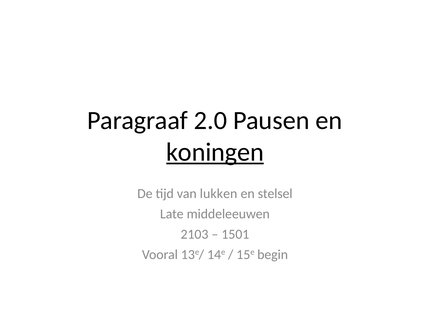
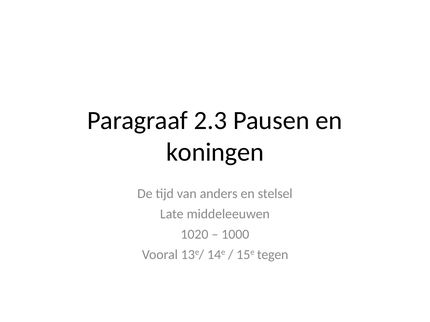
2.0: 2.0 -> 2.3 (210, 121)
koningen underline: present -> none (215, 152)
lukken: lukken -> anders (219, 194)
2103: 2103 -> 1020 (194, 235)
1501: 1501 -> 1000 (235, 235)
begin: begin -> tegen (273, 255)
